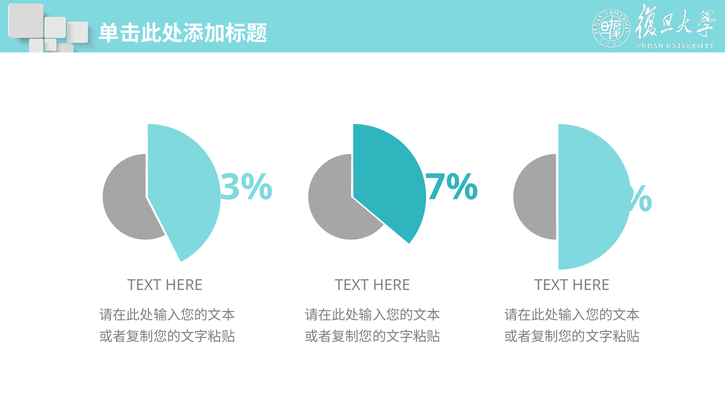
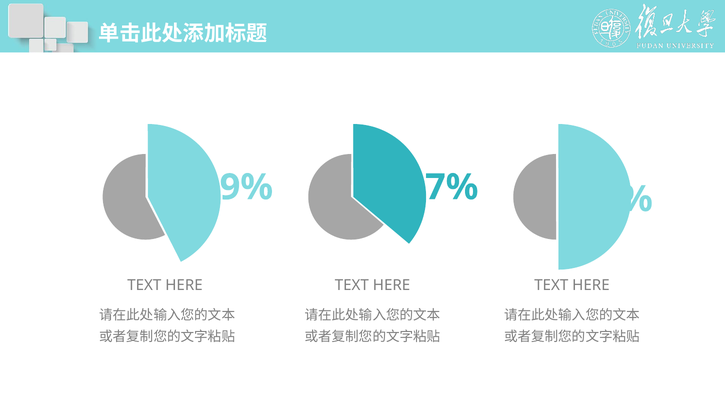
40.3%: 40.3% -> 90.9% (221, 187)
